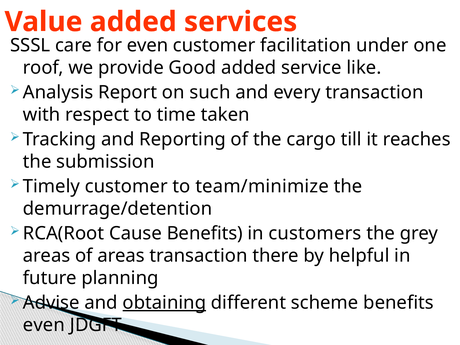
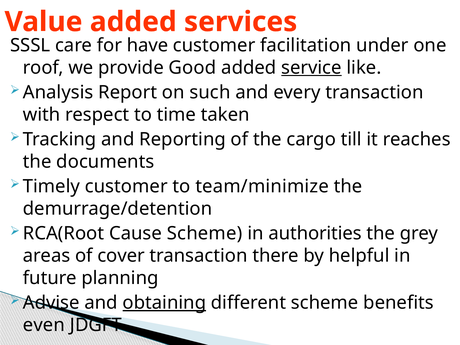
for even: even -> have (148, 45)
service underline: none -> present (311, 68)
submission: submission -> documents (105, 162)
Cause Benefits: Benefits -> Scheme (205, 233)
customers: customers -> authorities (315, 233)
of areas: areas -> cover (121, 256)
